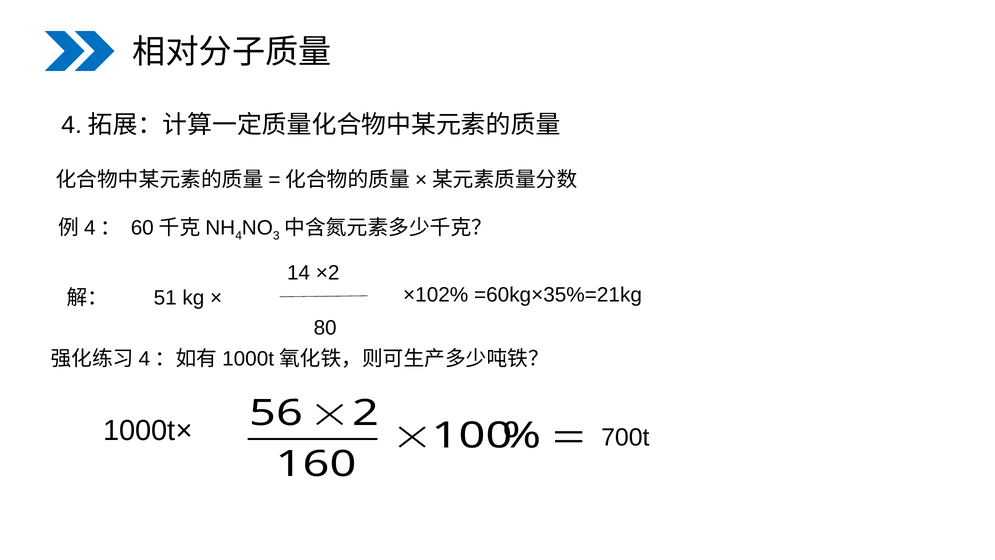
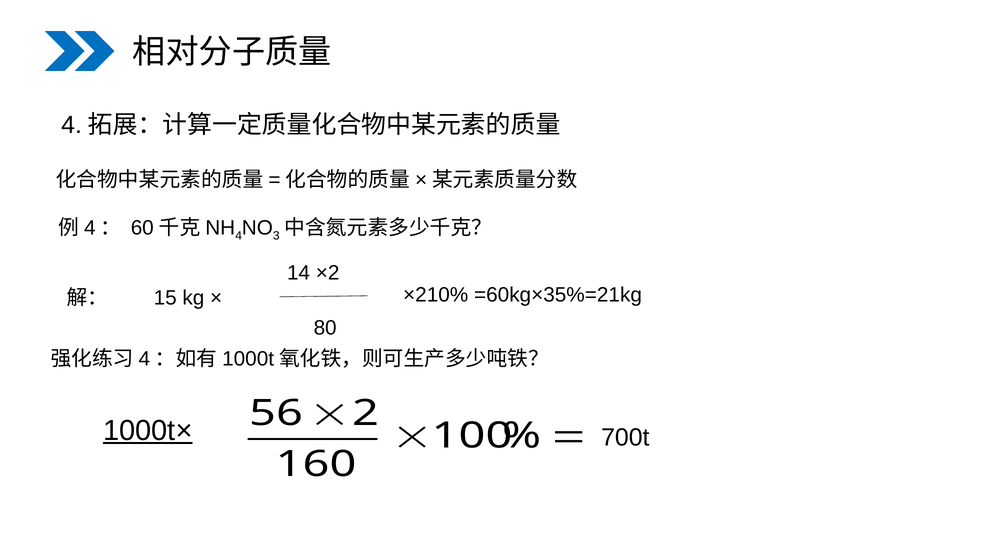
×102%: ×102% -> ×210% (436, 295)
51: 51 -> 15 (165, 298)
1000t× underline: none -> present (148, 430)
